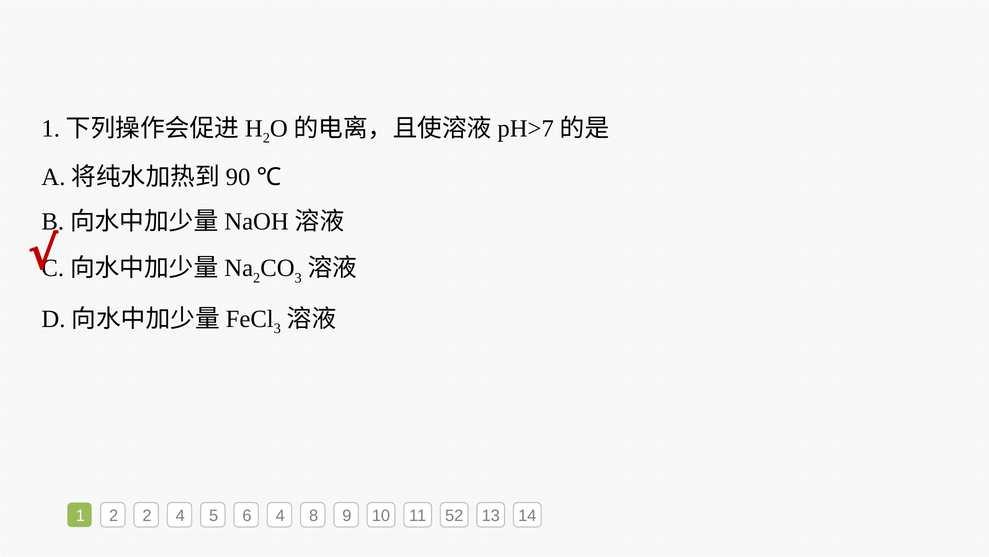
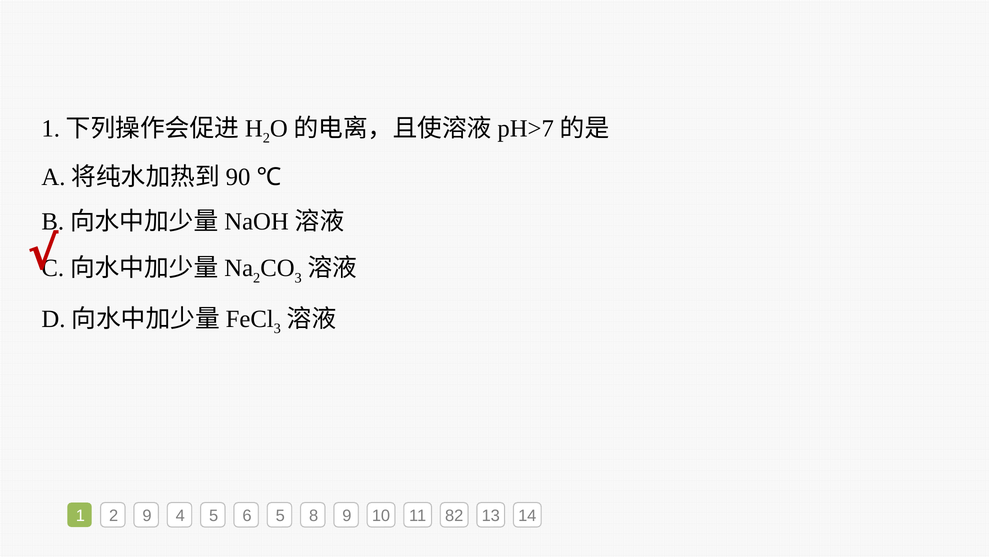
2 2: 2 -> 9 (147, 515)
6 4: 4 -> 5 (280, 515)
52: 52 -> 82 (454, 515)
